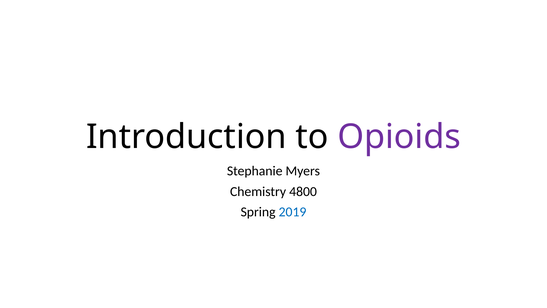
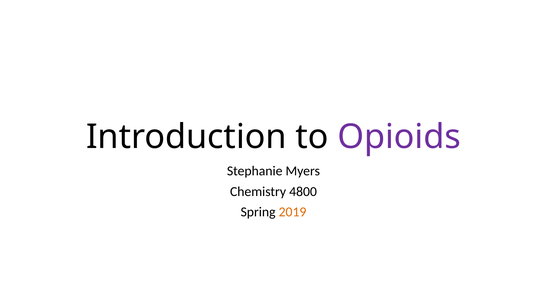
2019 colour: blue -> orange (293, 212)
